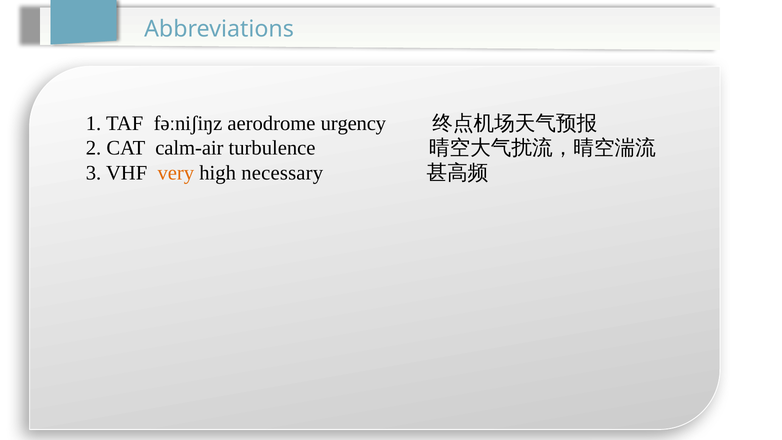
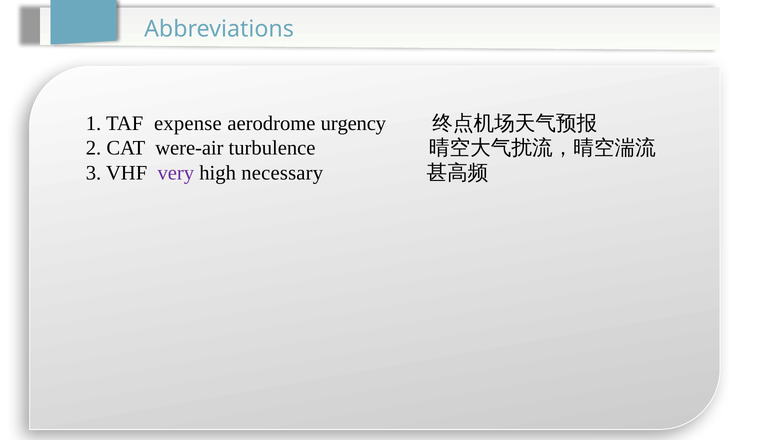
fəːniʃiŋz: fəːniʃiŋz -> expense (188, 123)
calm-air: calm-air -> were-air (189, 148)
very colour: orange -> purple (176, 173)
